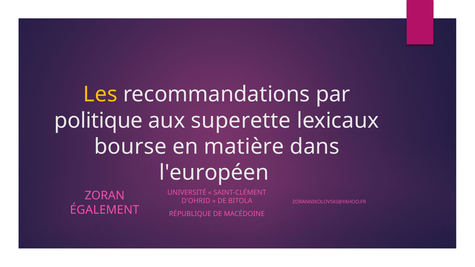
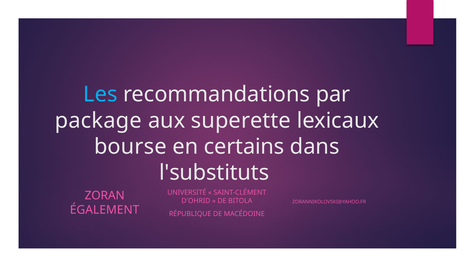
Les colour: yellow -> light blue (100, 94)
politique: politique -> package (98, 121)
matière: matière -> certains (244, 147)
l'européen: l'européen -> l'substituts (214, 173)
